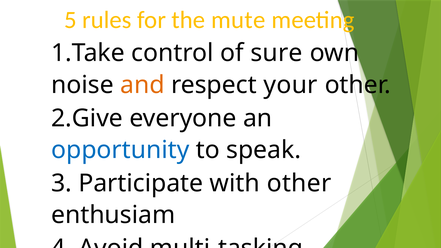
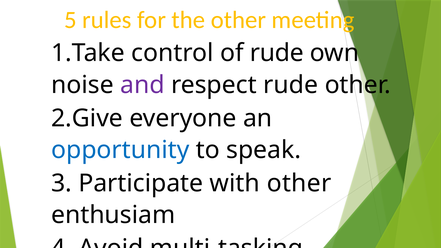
the mute: mute -> other (238, 20)
of sure: sure -> rude (277, 53)
and colour: orange -> purple (142, 85)
respect your: your -> rude (291, 85)
